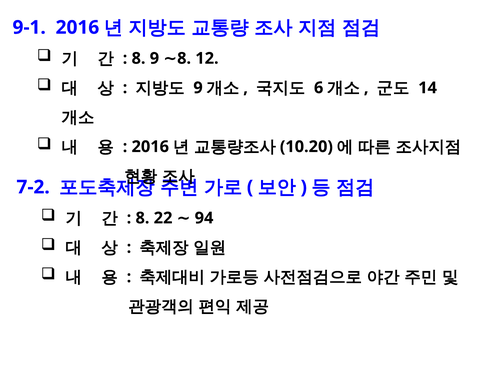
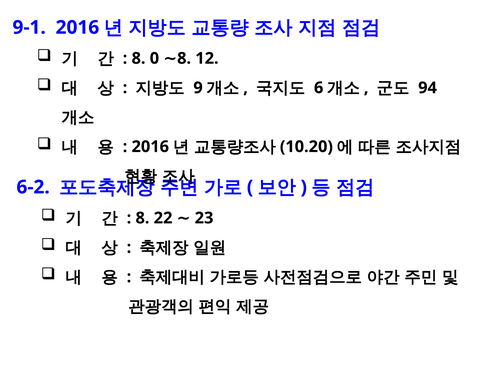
8 9: 9 -> 0 (154, 58)
14: 14 -> 94 (428, 88)
7-2: 7-2 -> 6-2 (33, 187)
94: 94 -> 23 (204, 218)
